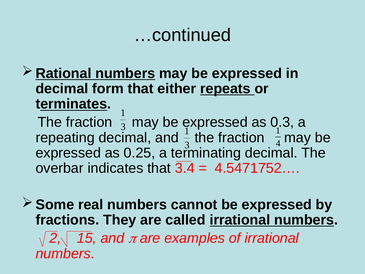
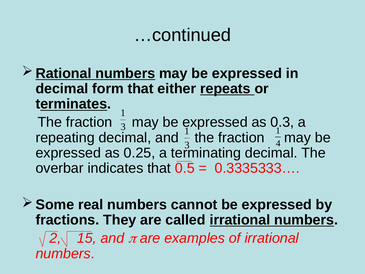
3.4: 3.4 -> 0.5 (185, 168)
4.5471752…: 4.5471752… -> 0.3335333… (257, 168)
